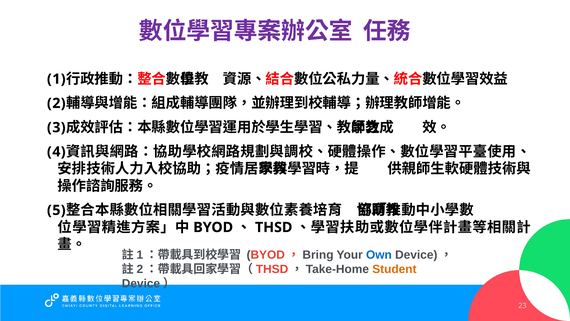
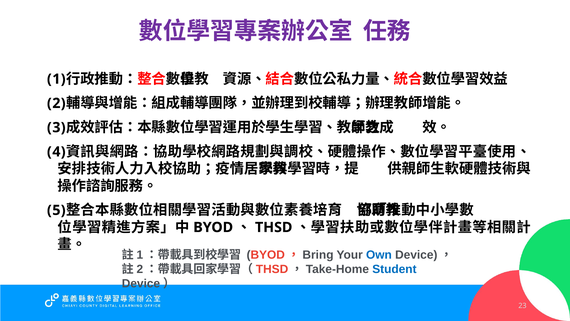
Student colour: orange -> blue (394, 269)
